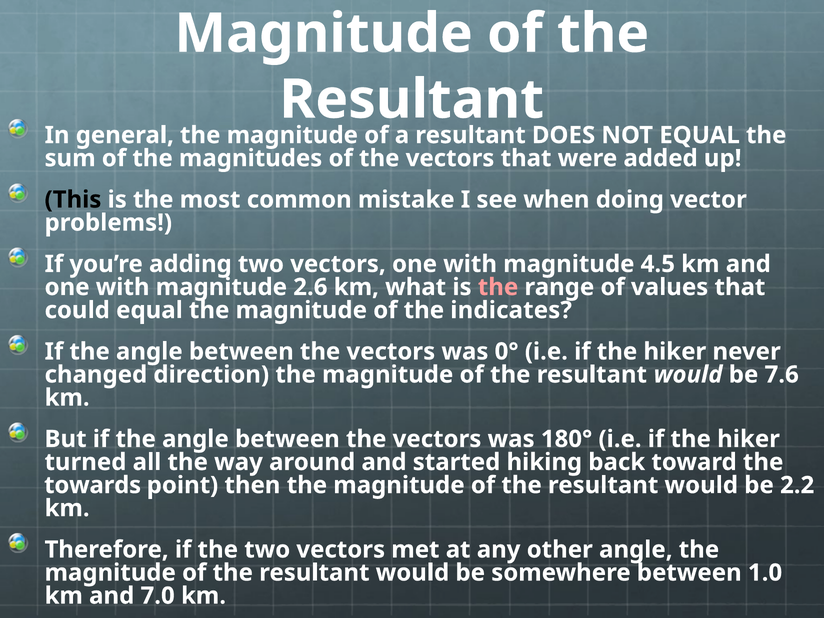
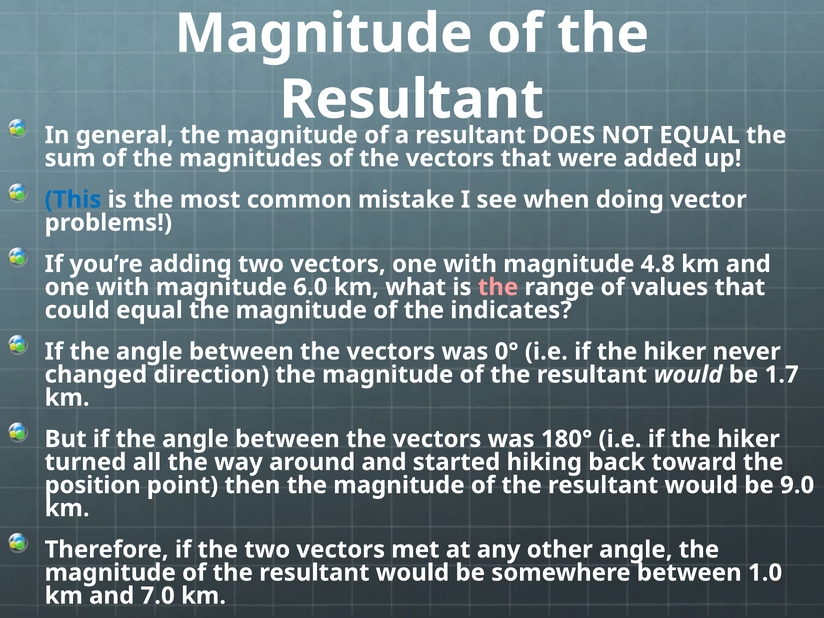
This colour: black -> blue (73, 200)
4.5: 4.5 -> 4.8 (658, 264)
2.6: 2.6 -> 6.0 (310, 287)
7.6: 7.6 -> 1.7 (782, 375)
towards: towards -> position (93, 485)
2.2: 2.2 -> 9.0 (797, 485)
